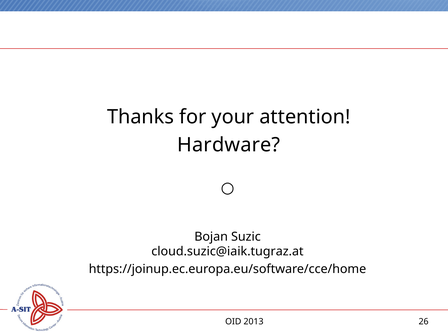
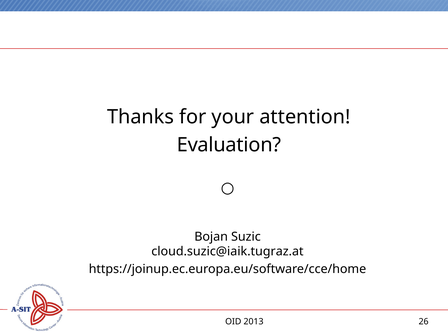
Hardware: Hardware -> Evaluation (229, 145)
